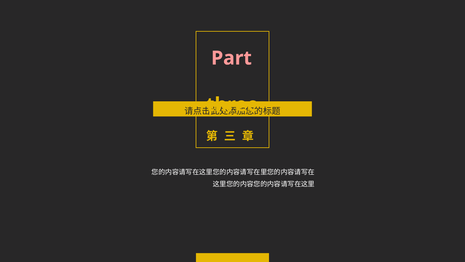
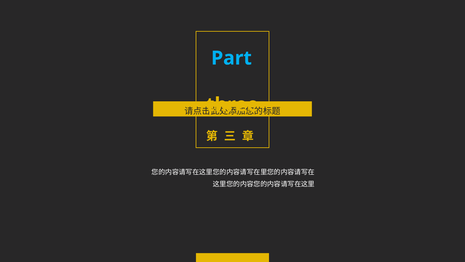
Part colour: pink -> light blue (231, 58)
